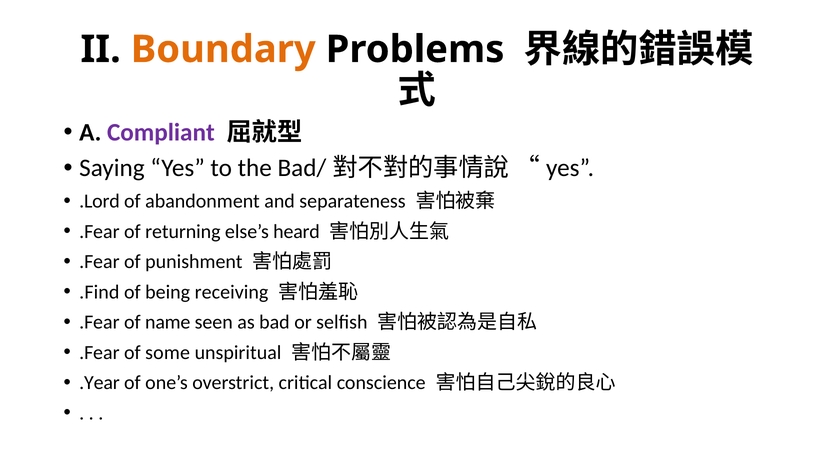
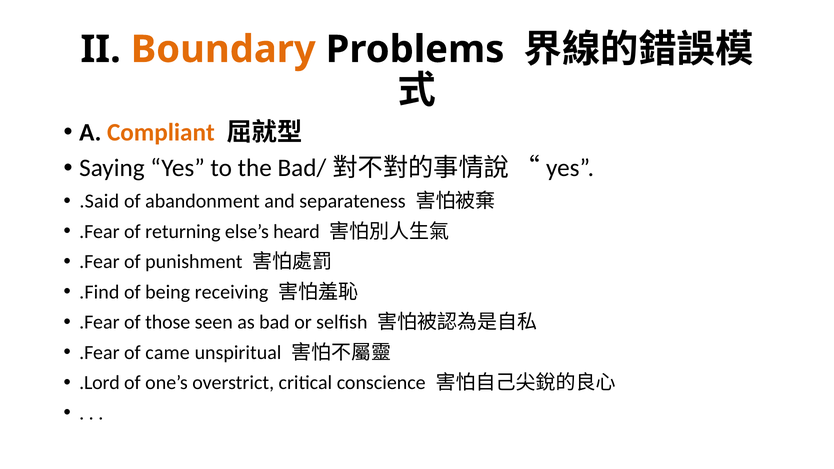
Compliant colour: purple -> orange (161, 132)
.Lord: .Lord -> .Said (99, 201)
name: name -> those (168, 322)
some: some -> came (168, 353)
.Year: .Year -> .Lord (100, 383)
